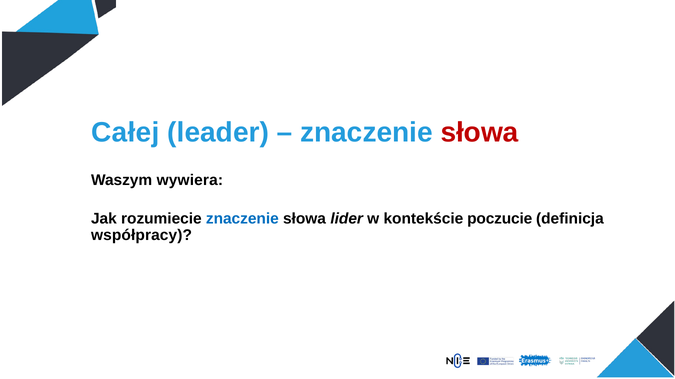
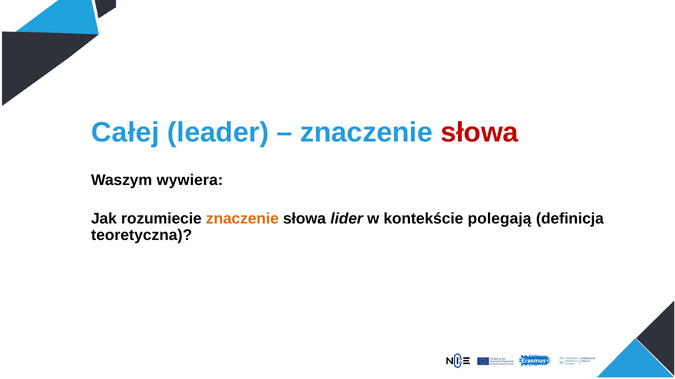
znaczenie colour: blue -> orange (242, 219)
poczucie: poczucie -> polegają (500, 219)
współpracy: współpracy -> teoretyczna (142, 236)
